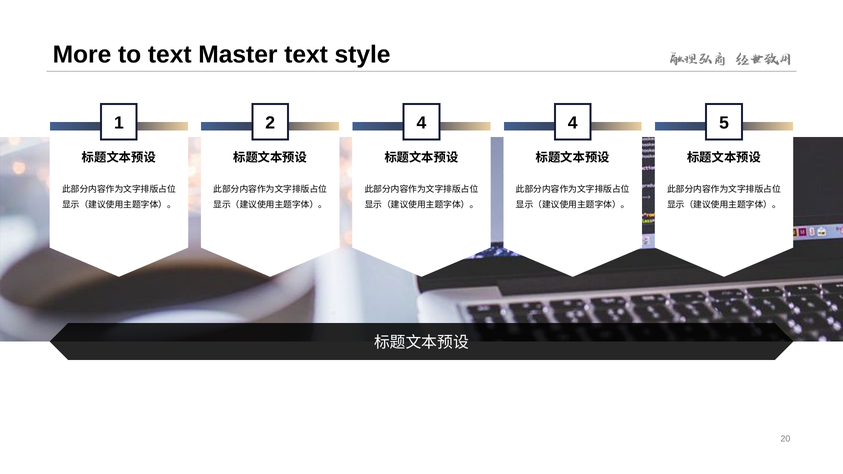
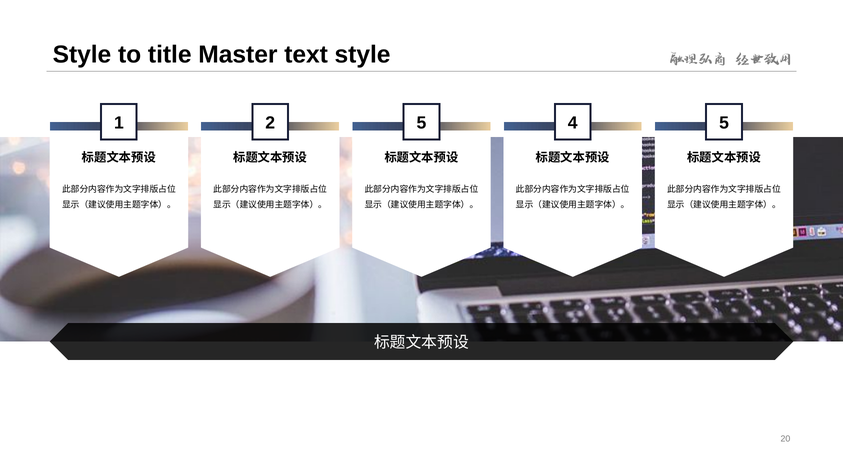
More: More -> Style (82, 55)
to text: text -> title (170, 55)
2 4: 4 -> 5 (421, 123)
